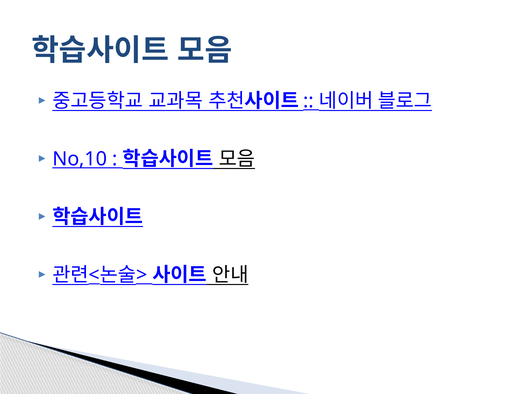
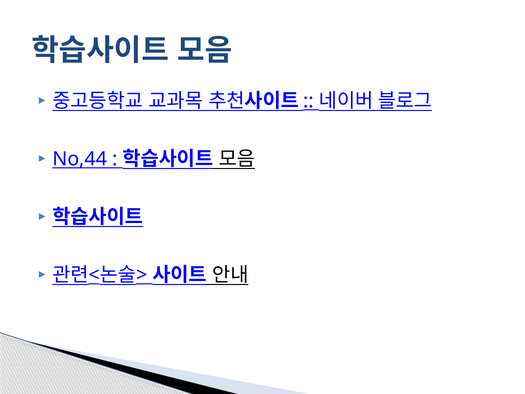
No,10: No,10 -> No,44 (80, 159)
